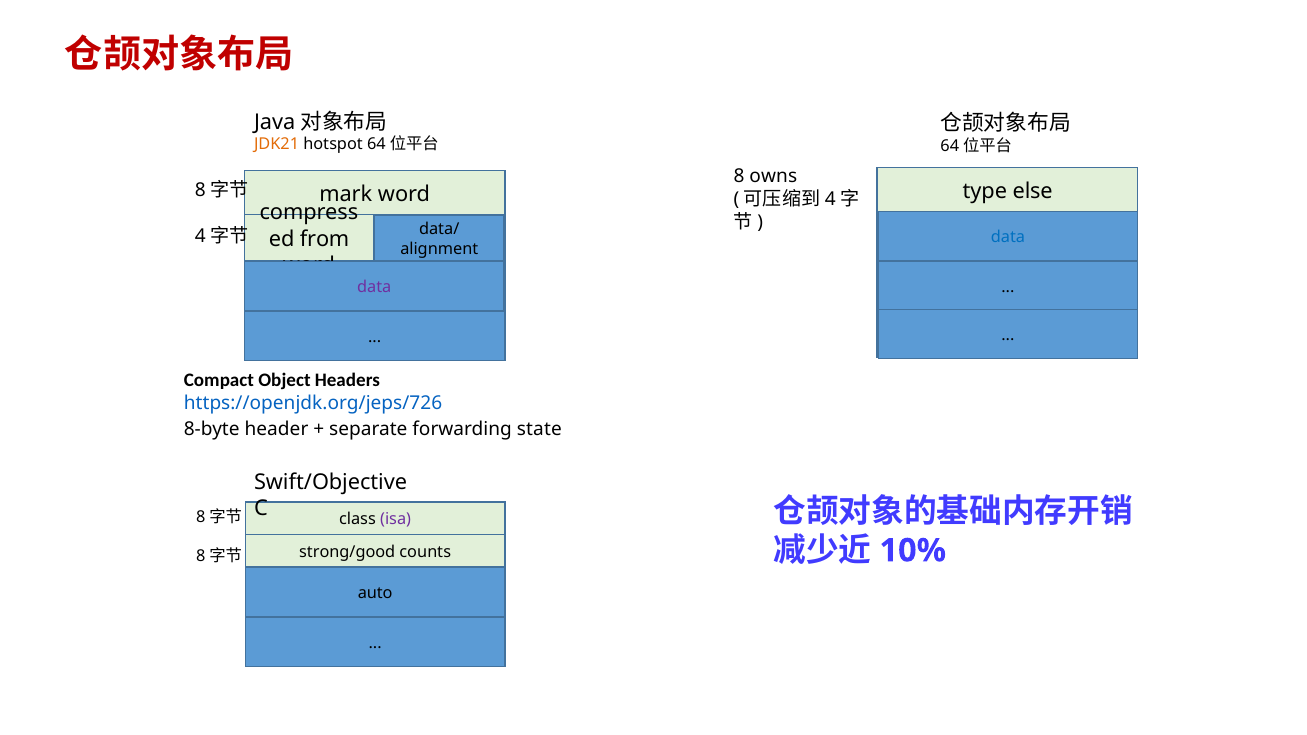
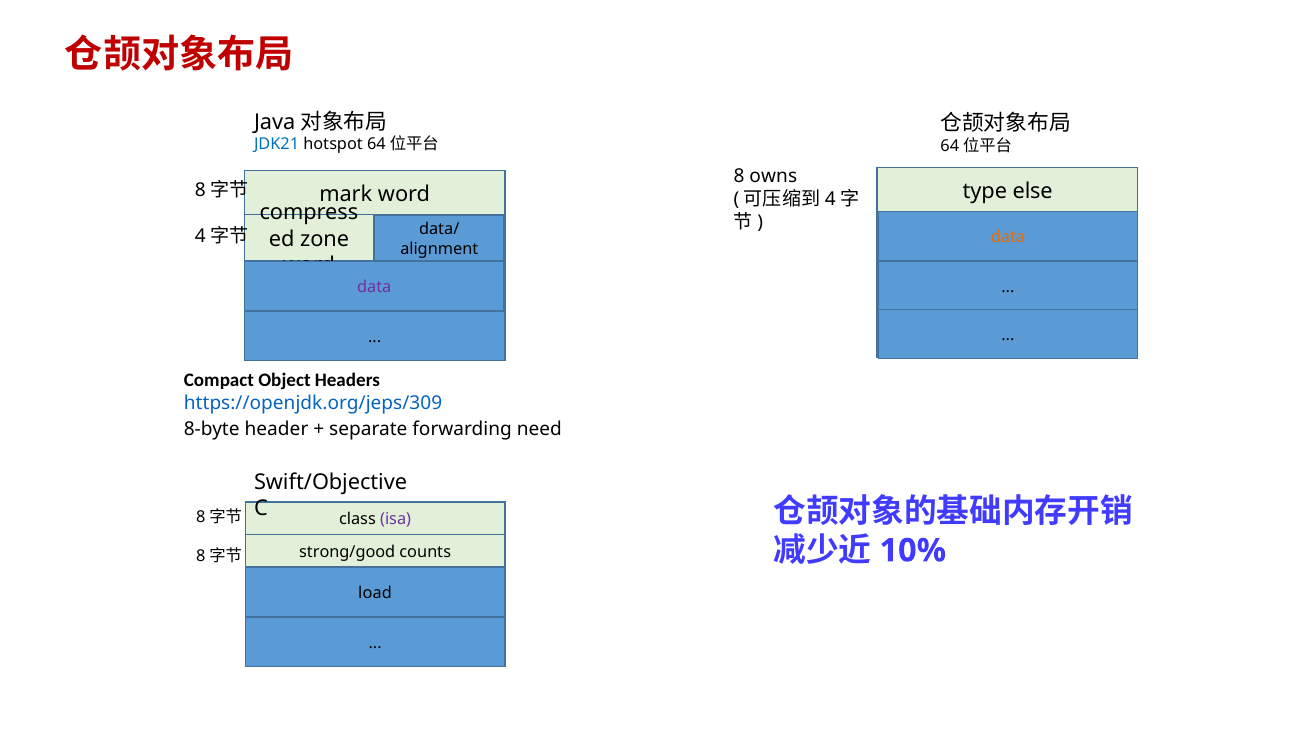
JDK21 colour: orange -> blue (277, 145)
from: from -> zone (325, 239)
data colour: blue -> orange (1008, 237)
https://openjdk.org/jeps/726: https://openjdk.org/jeps/726 -> https://openjdk.org/jeps/309 (313, 404)
state: state -> need (539, 430)
auto: auto -> load (375, 593)
